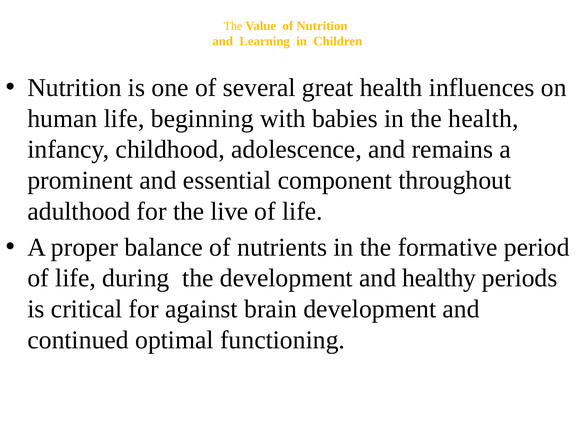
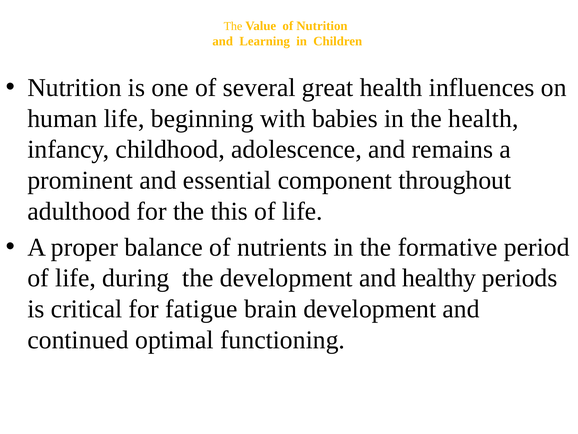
live: live -> this (229, 211)
against: against -> fatigue (201, 309)
